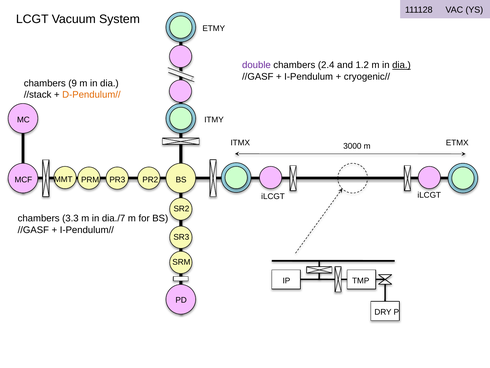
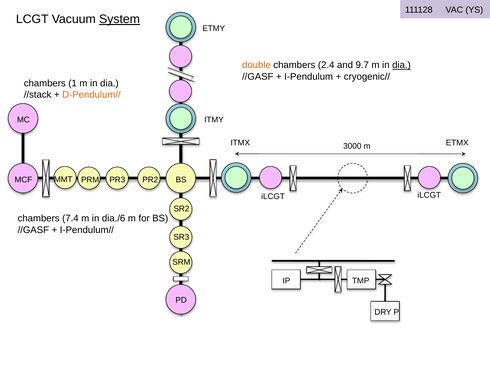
System underline: none -> present (120, 19)
double colour: purple -> orange (256, 65)
1.2: 1.2 -> 9.7 (362, 65)
9: 9 -> 1 (73, 83)
3.3: 3.3 -> 7.4 (70, 218)
dia./7: dia./7 -> dia./6 (114, 218)
